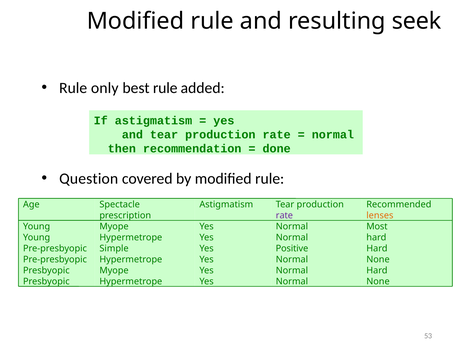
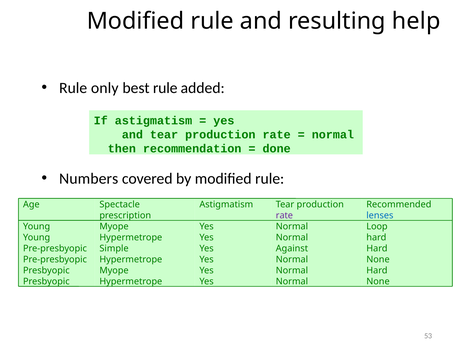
seek: seek -> help (416, 21)
Question: Question -> Numbers (89, 179)
lenses colour: orange -> blue (380, 215)
Most: Most -> Loop (377, 226)
Positive: Positive -> Against (292, 248)
